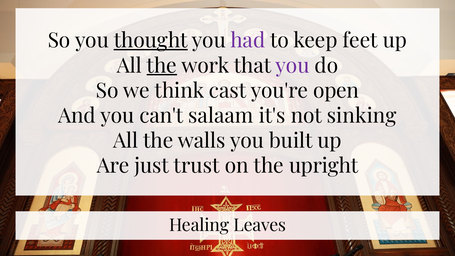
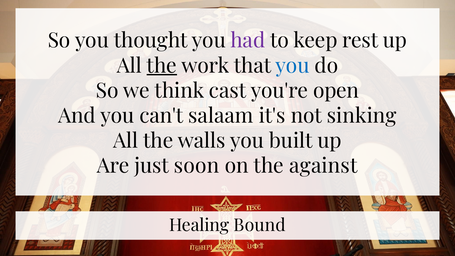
thought underline: present -> none (151, 41)
feet: feet -> rest (360, 41)
you colour: purple -> blue (293, 66)
trust: trust -> soon (197, 166)
upright: upright -> against (323, 166)
Leaves: Leaves -> Bound (260, 225)
